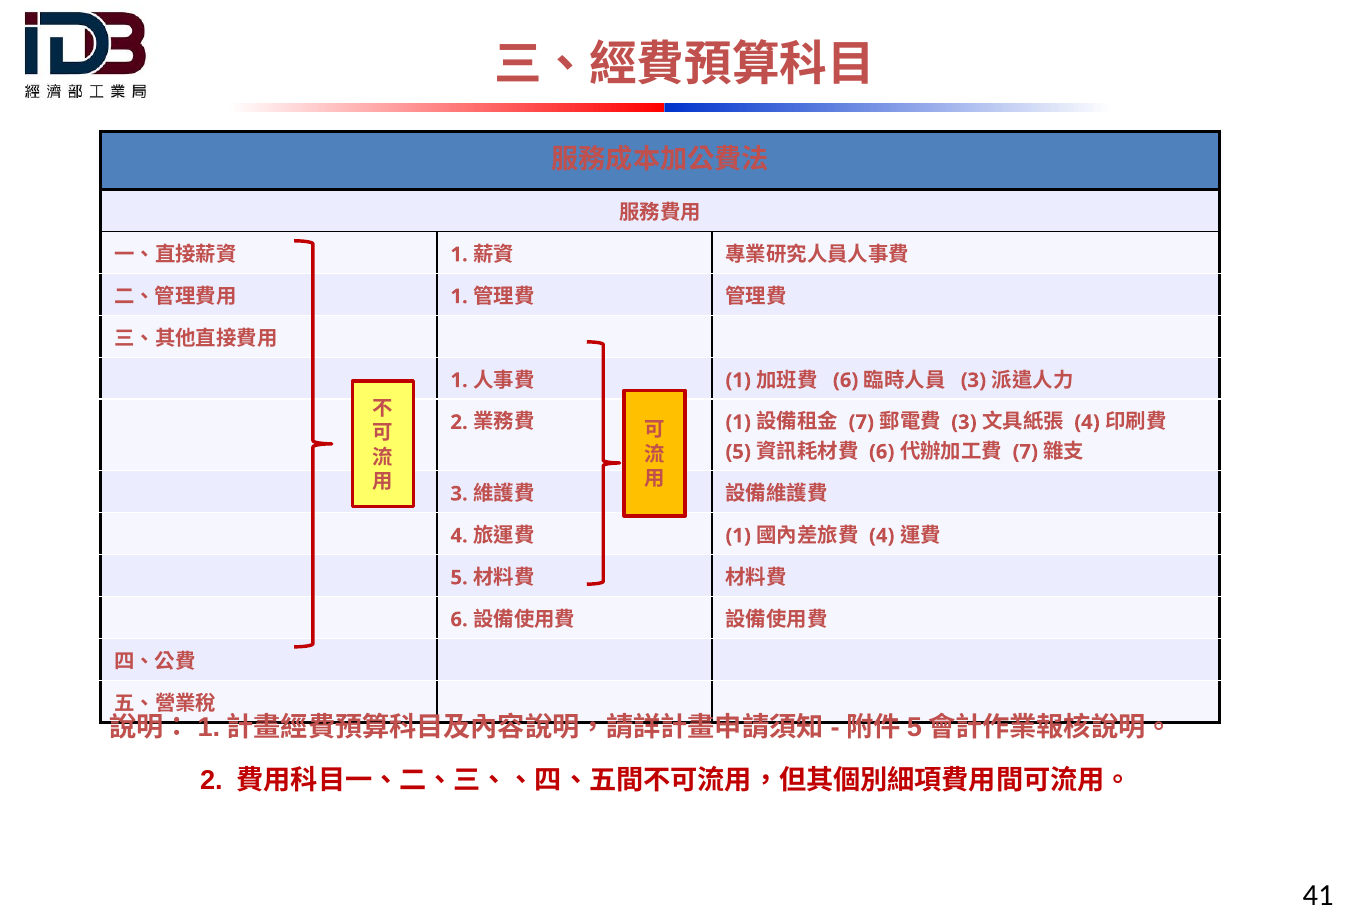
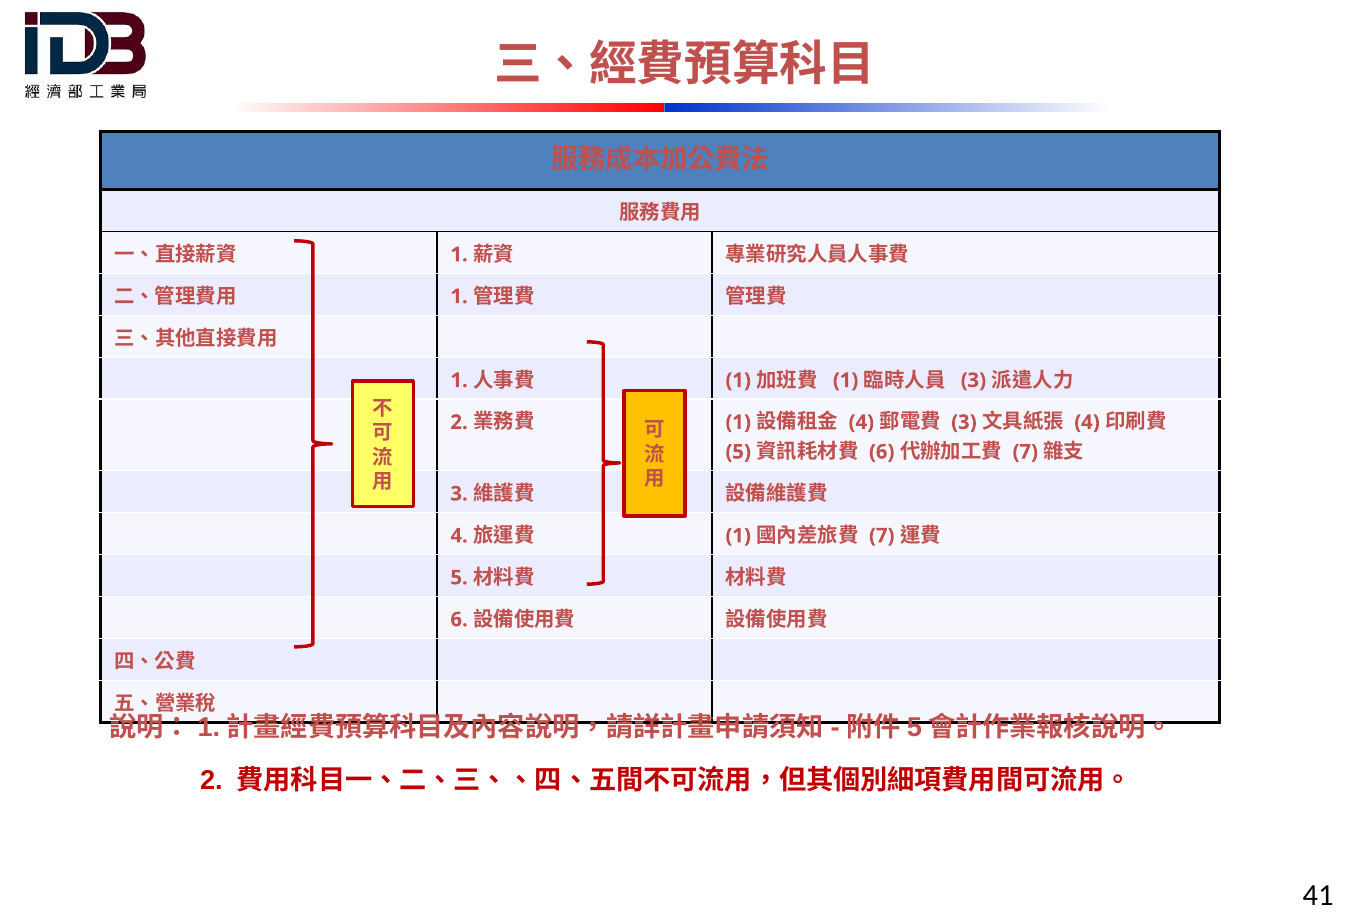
6: 6 -> 1 (846, 380)
7: 7 -> 4 (861, 422)
4: 4 -> 7 (882, 536)
